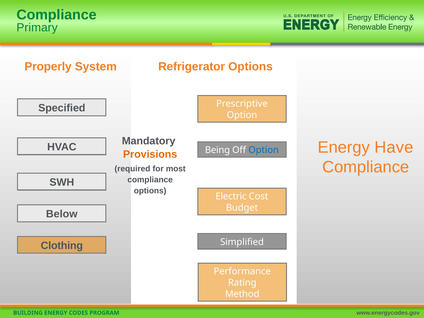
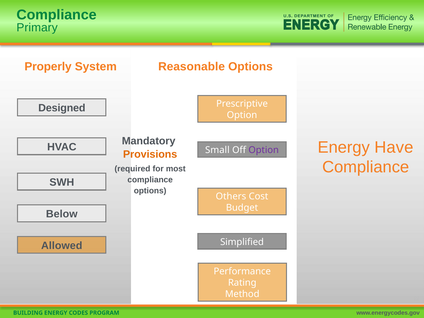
Refrigerator: Refrigerator -> Reasonable (192, 67)
Specified: Specified -> Designed (62, 108)
Being: Being -> Small (217, 150)
Option colour: blue -> purple (264, 150)
Electric: Electric -> Others (231, 197)
Clothing: Clothing -> Allowed (62, 246)
